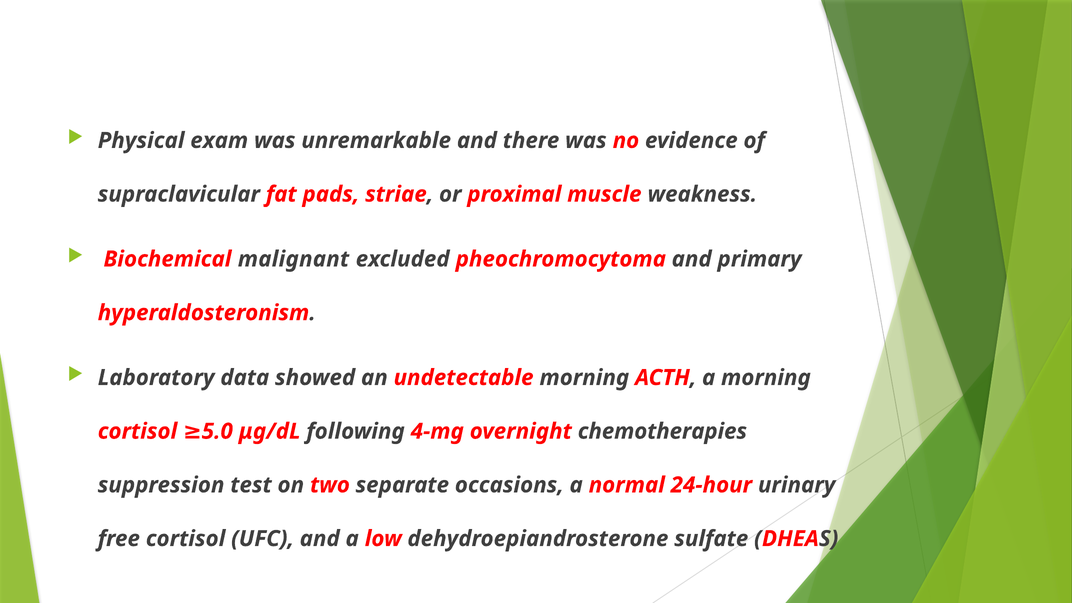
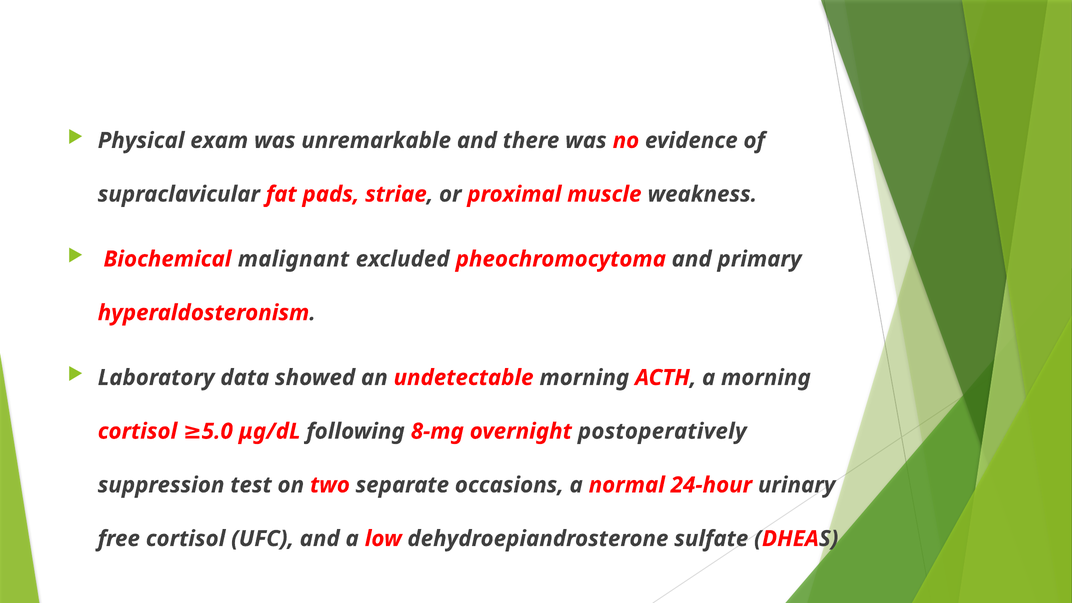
4-mg: 4-mg -> 8-mg (437, 431)
chemotherapies: chemotherapies -> postoperatively (662, 431)
